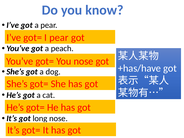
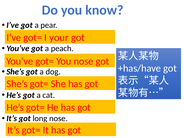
I pear: pear -> your (59, 38)
